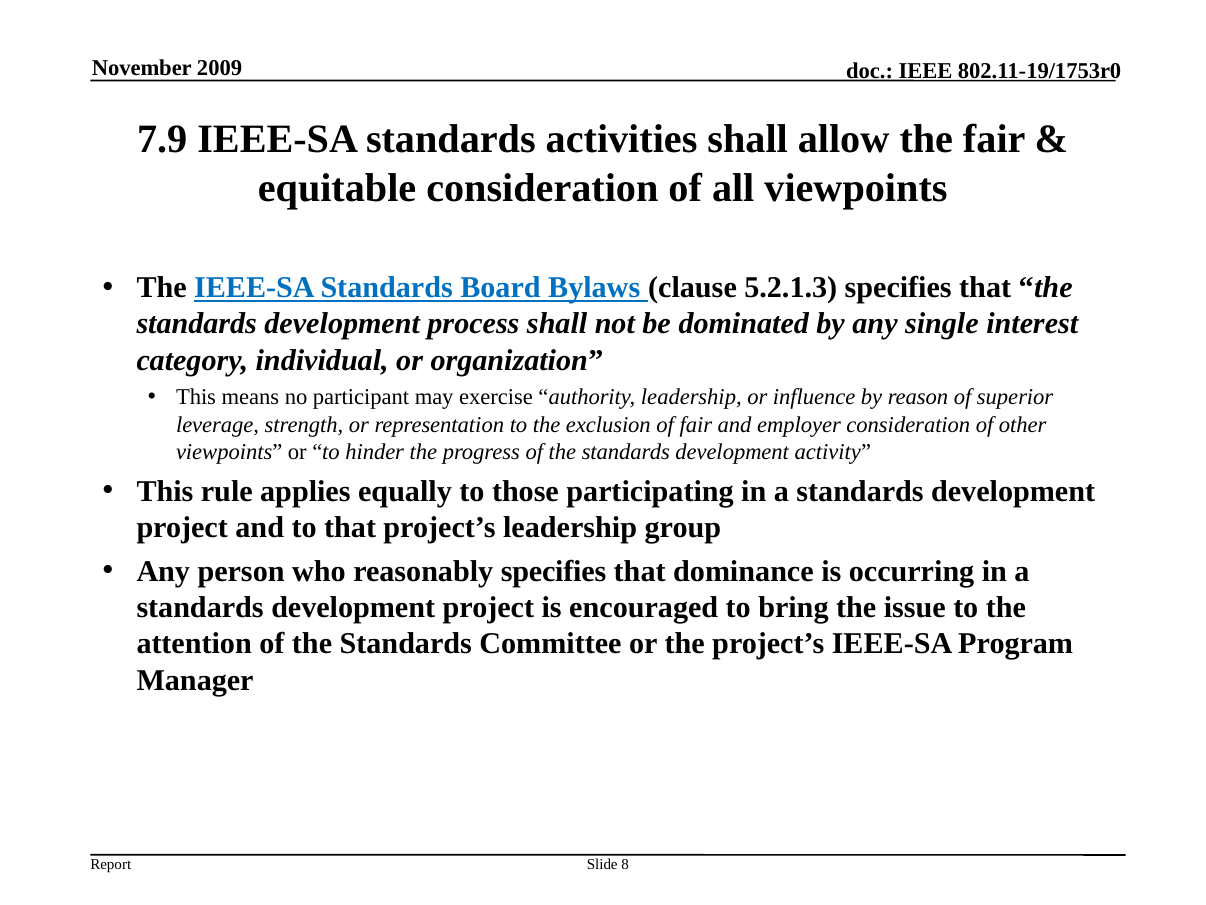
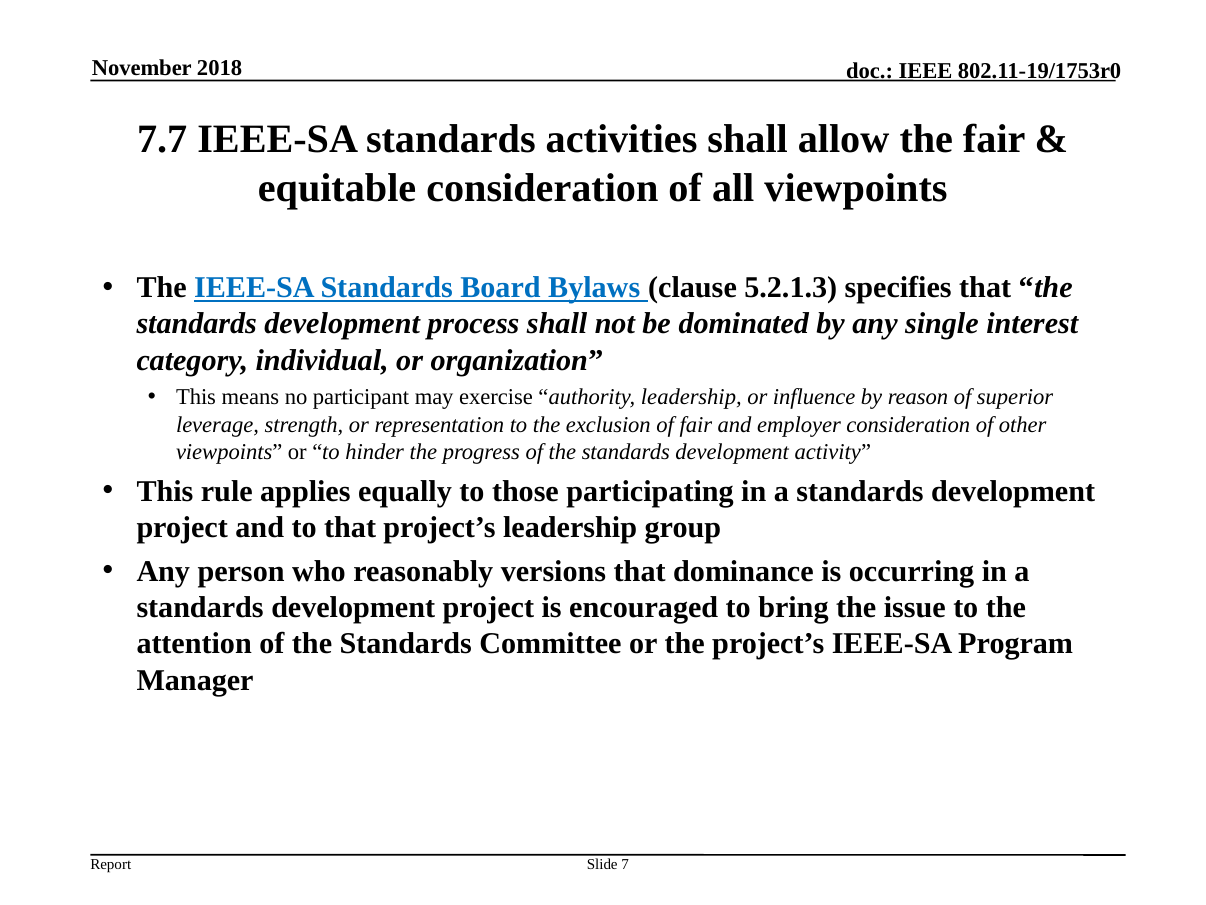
2009: 2009 -> 2018 (220, 68)
7.9: 7.9 -> 7.7 (162, 139)
reasonably specifies: specifies -> versions (553, 571)
8: 8 -> 7 (625, 864)
